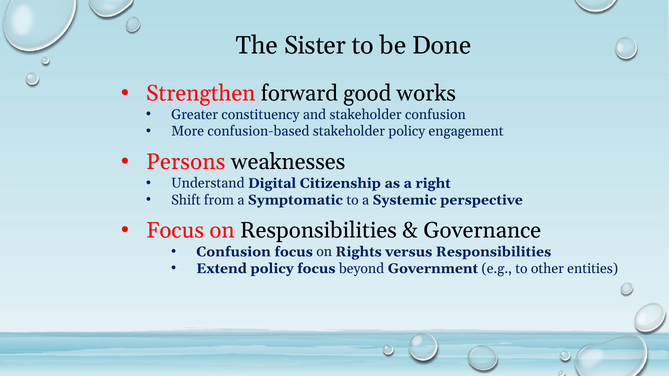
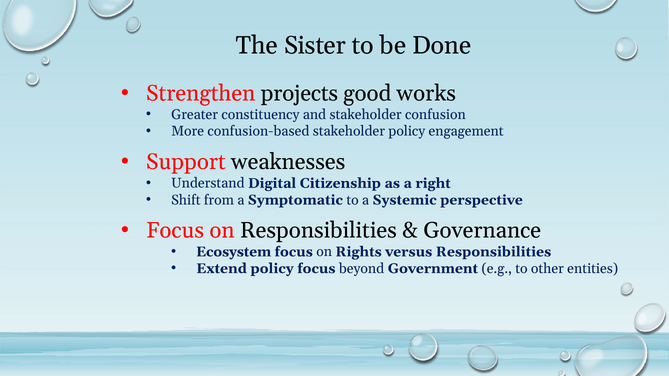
forward: forward -> projects (299, 94)
Persons: Persons -> Support (186, 162)
Confusion: Confusion -> Ecosystem (234, 252)
